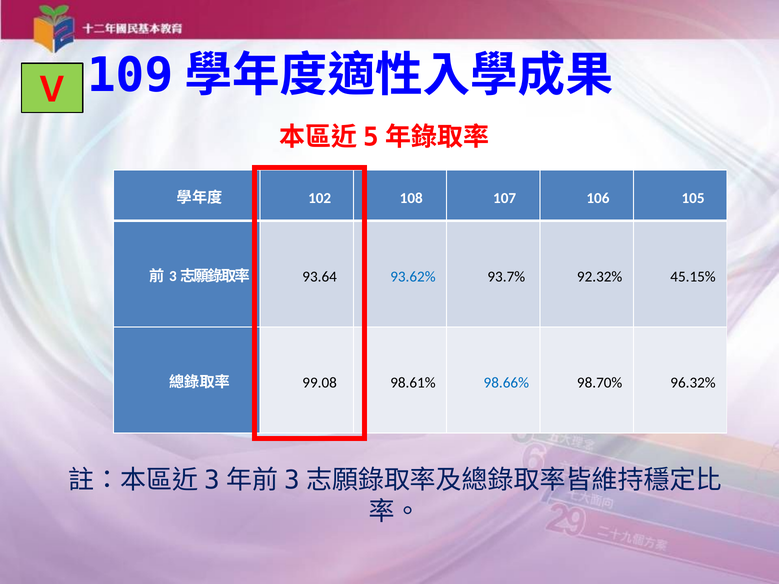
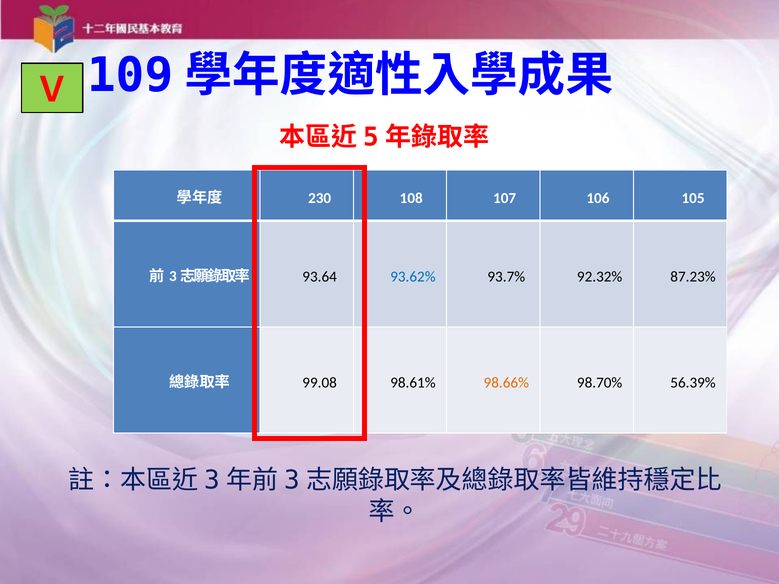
102: 102 -> 230 (320, 198)
45.15%: 45.15% -> 87.23% (693, 277)
98.66% colour: blue -> orange (506, 383)
96.32%: 96.32% -> 56.39% (693, 383)
